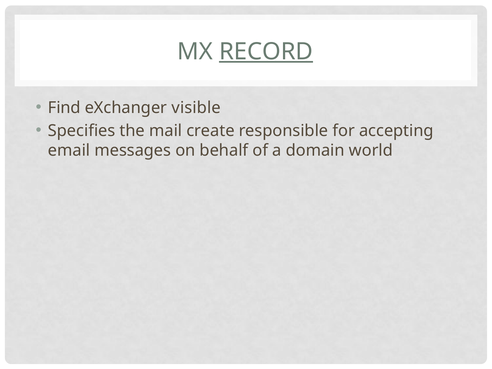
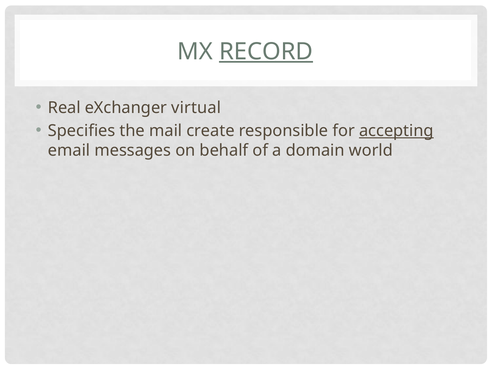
Find: Find -> Real (64, 108)
visible: visible -> virtual (196, 108)
accepting underline: none -> present (396, 131)
